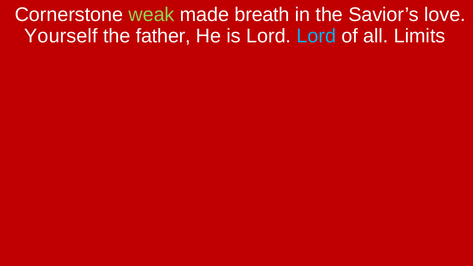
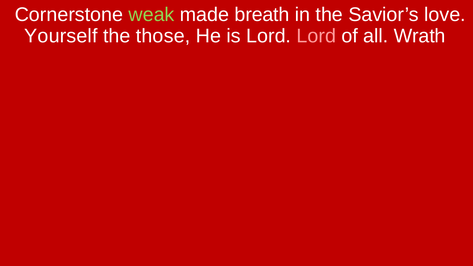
father: father -> those (163, 36)
Lord colour: light blue -> pink (316, 36)
Limits: Limits -> Wrath (420, 36)
